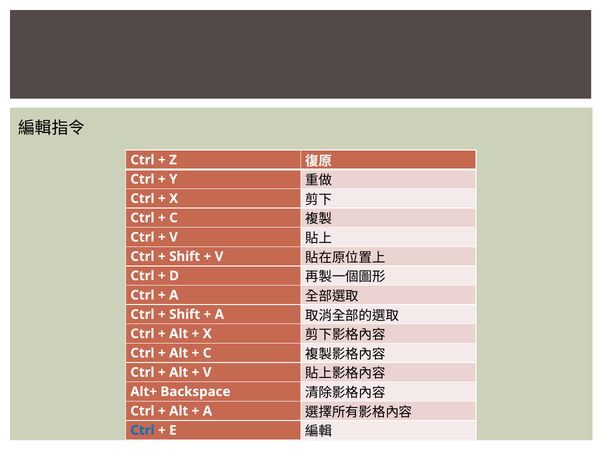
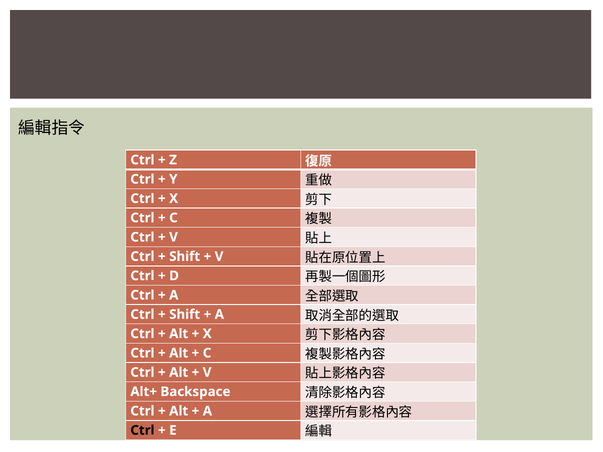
Ctrl colour: blue -> black (142, 431)
